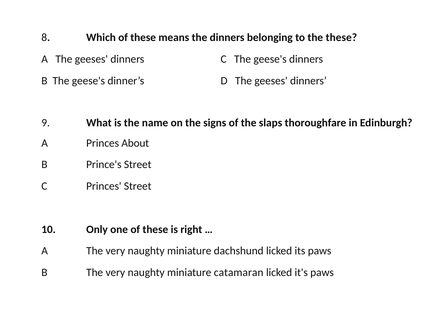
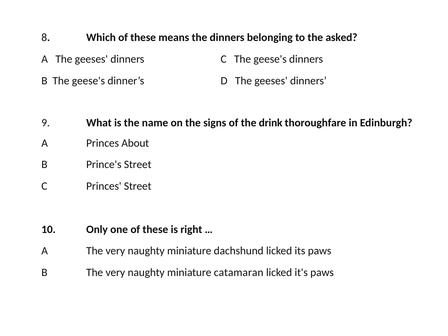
the these: these -> asked (341, 38)
slaps: slaps -> drink (271, 123)
